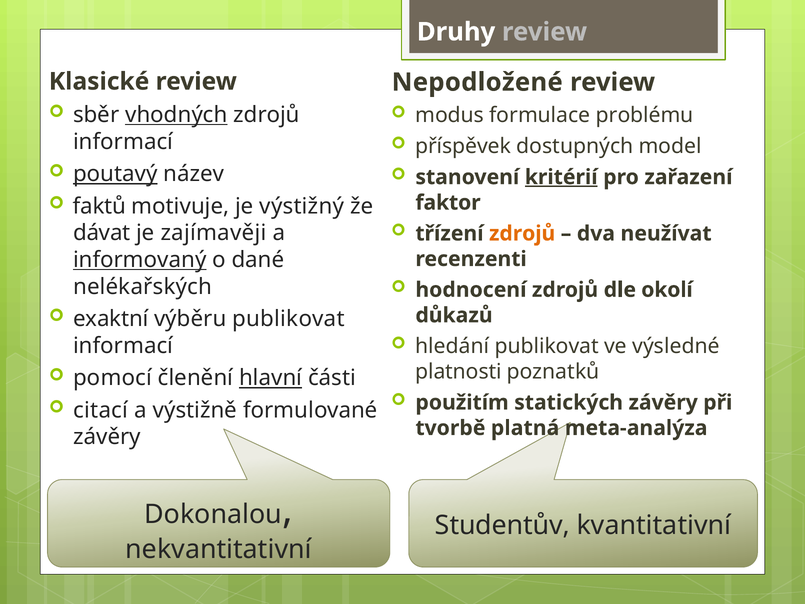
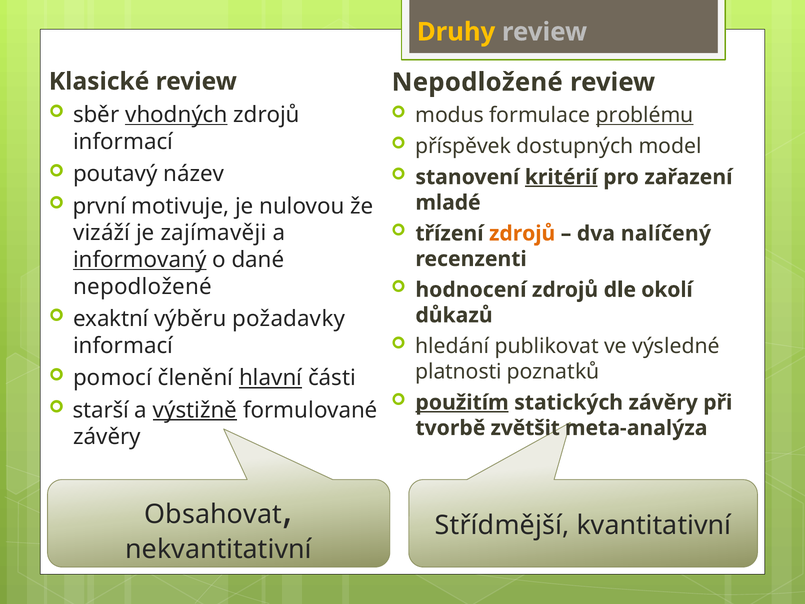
Druhy colour: white -> yellow (456, 32)
problému underline: none -> present (645, 115)
poutavý underline: present -> none (115, 174)
faktů: faktů -> první (99, 206)
výstižný: výstižný -> nulovou (302, 206)
faktor: faktor -> mladé (448, 203)
neužívat: neužívat -> nalíčený (666, 233)
dávat: dávat -> vizáží (102, 233)
nelékařských: nelékařských -> nepodložené (142, 287)
výběru publikovat: publikovat -> požadavky (289, 319)
použitím underline: none -> present (462, 402)
citací: citací -> starší (101, 410)
výstižně underline: none -> present (195, 410)
platná: platná -> zvětšit (525, 428)
Dokonalou: Dokonalou -> Obsahovat (213, 514)
Studentův: Studentův -> Střídmější (502, 525)
